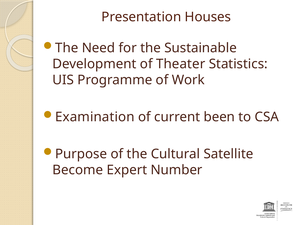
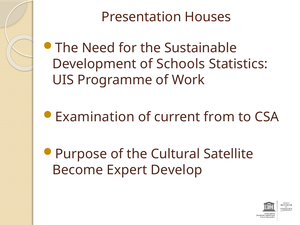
Theater: Theater -> Schools (181, 64)
been: been -> from (219, 117)
Number: Number -> Develop (176, 170)
